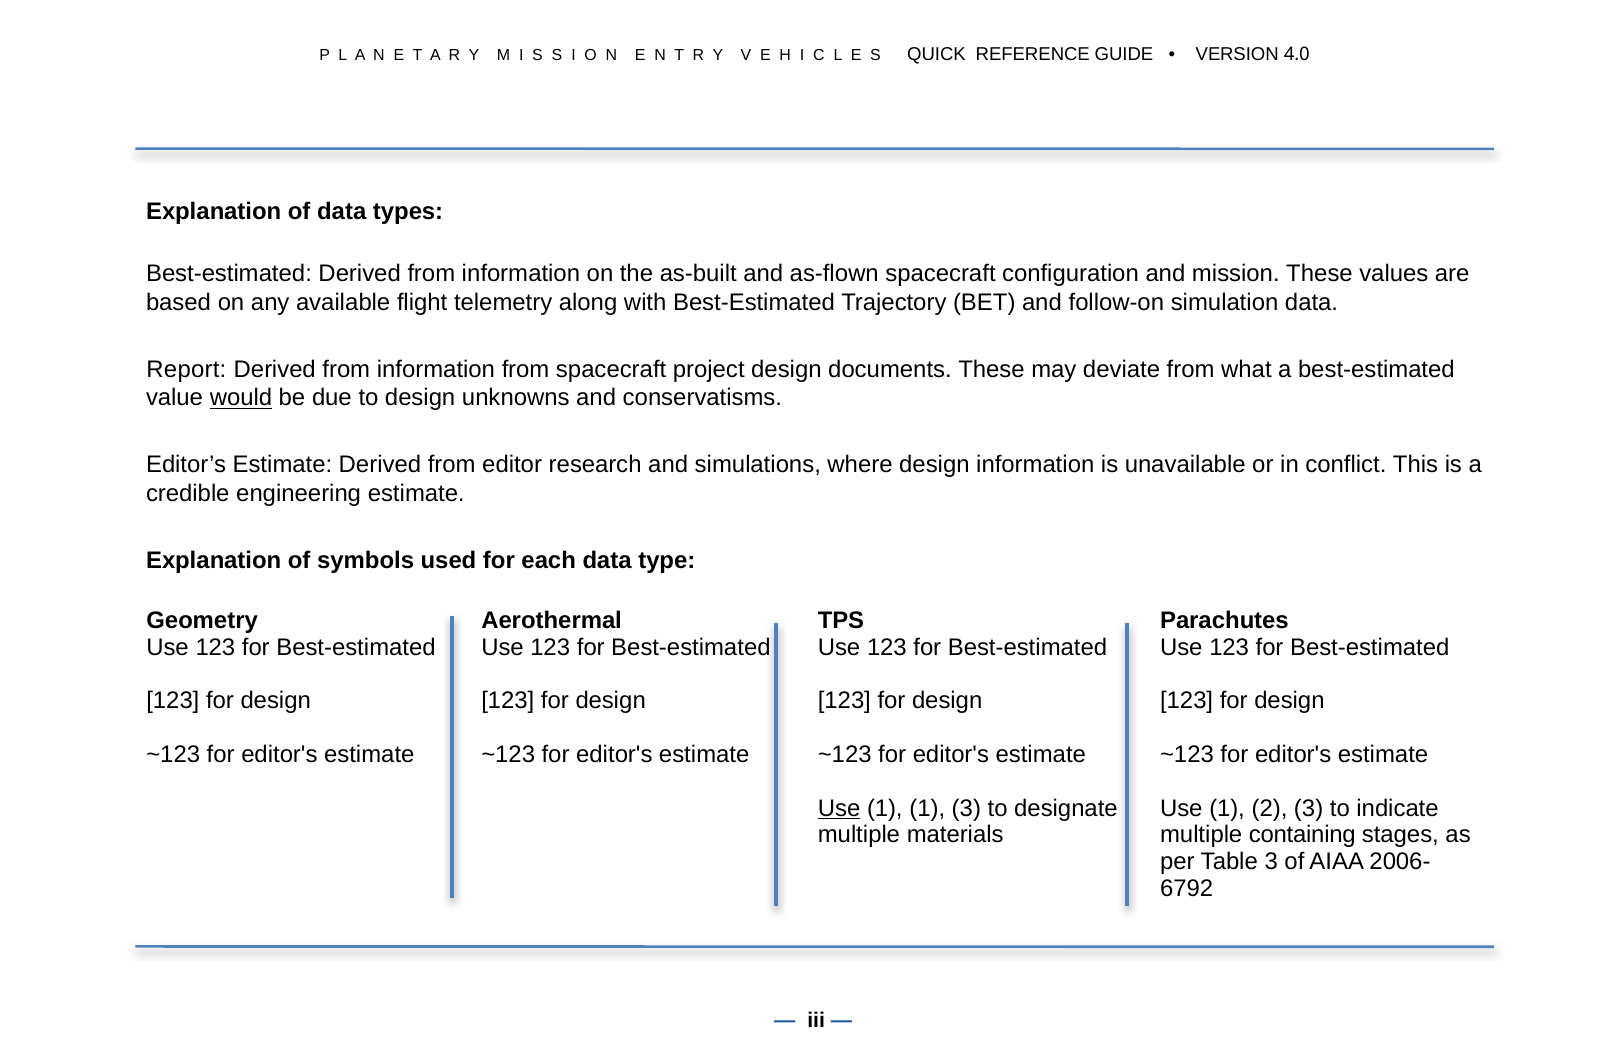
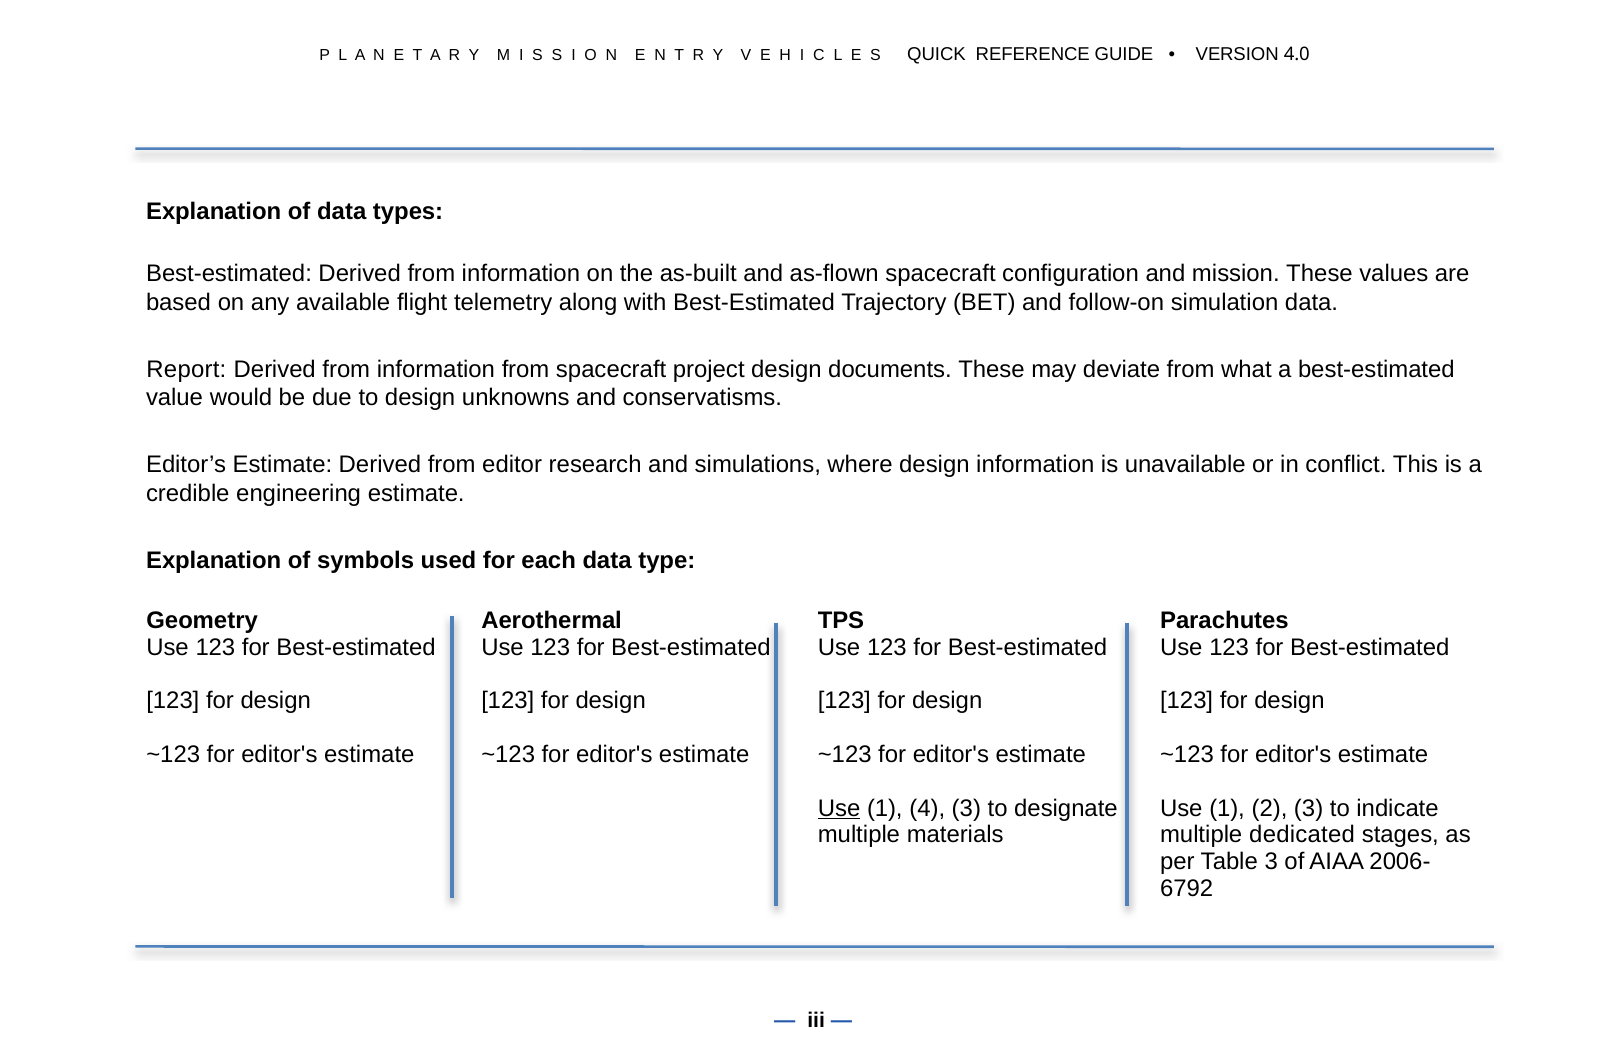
would underline: present -> none (241, 398)
1 1: 1 -> 4 (927, 808)
containing: containing -> dedicated (1302, 835)
